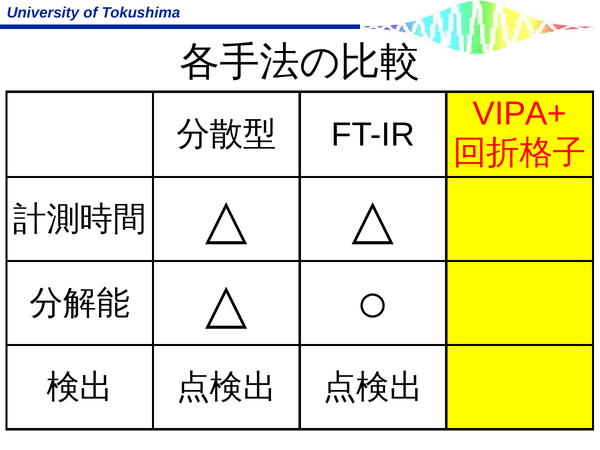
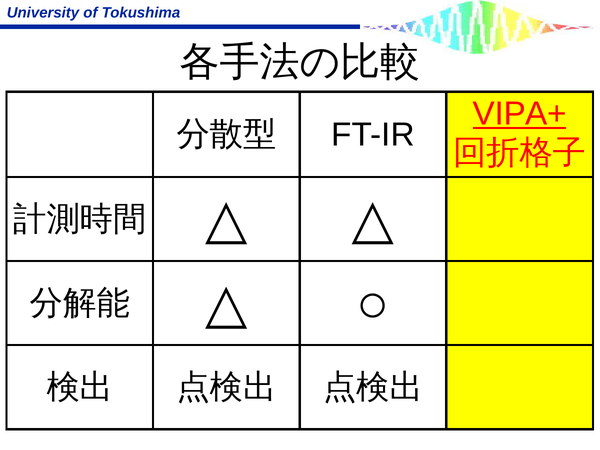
VIPA+ underline: none -> present (520, 114)
